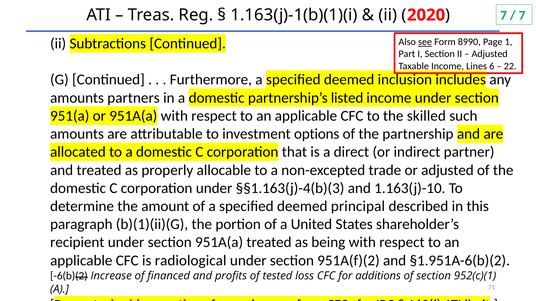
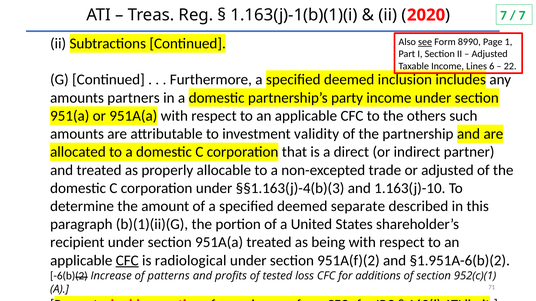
listed: listed -> party (347, 98)
skilled: skilled -> others (426, 116)
options: options -> validity (317, 134)
principal: principal -> separate (358, 207)
CFC underline: none -> present (127, 261)
financed: financed -> patterns (169, 276)
